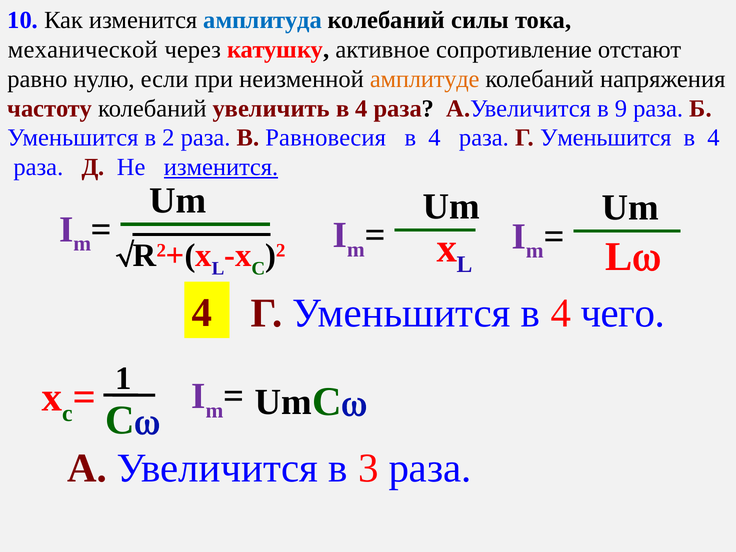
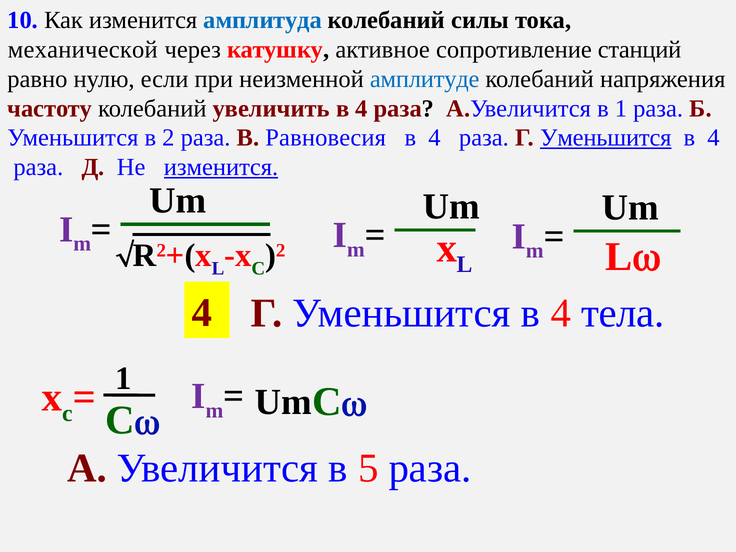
отстают: отстают -> станций (640, 50)
амплитуде colour: orange -> blue (425, 79)
в 9: 9 -> 1 (621, 108)
Уменьшится underline: none -> present (606, 138)
чего: чего -> тела (623, 313)
3: 3 -> 5 (368, 468)
